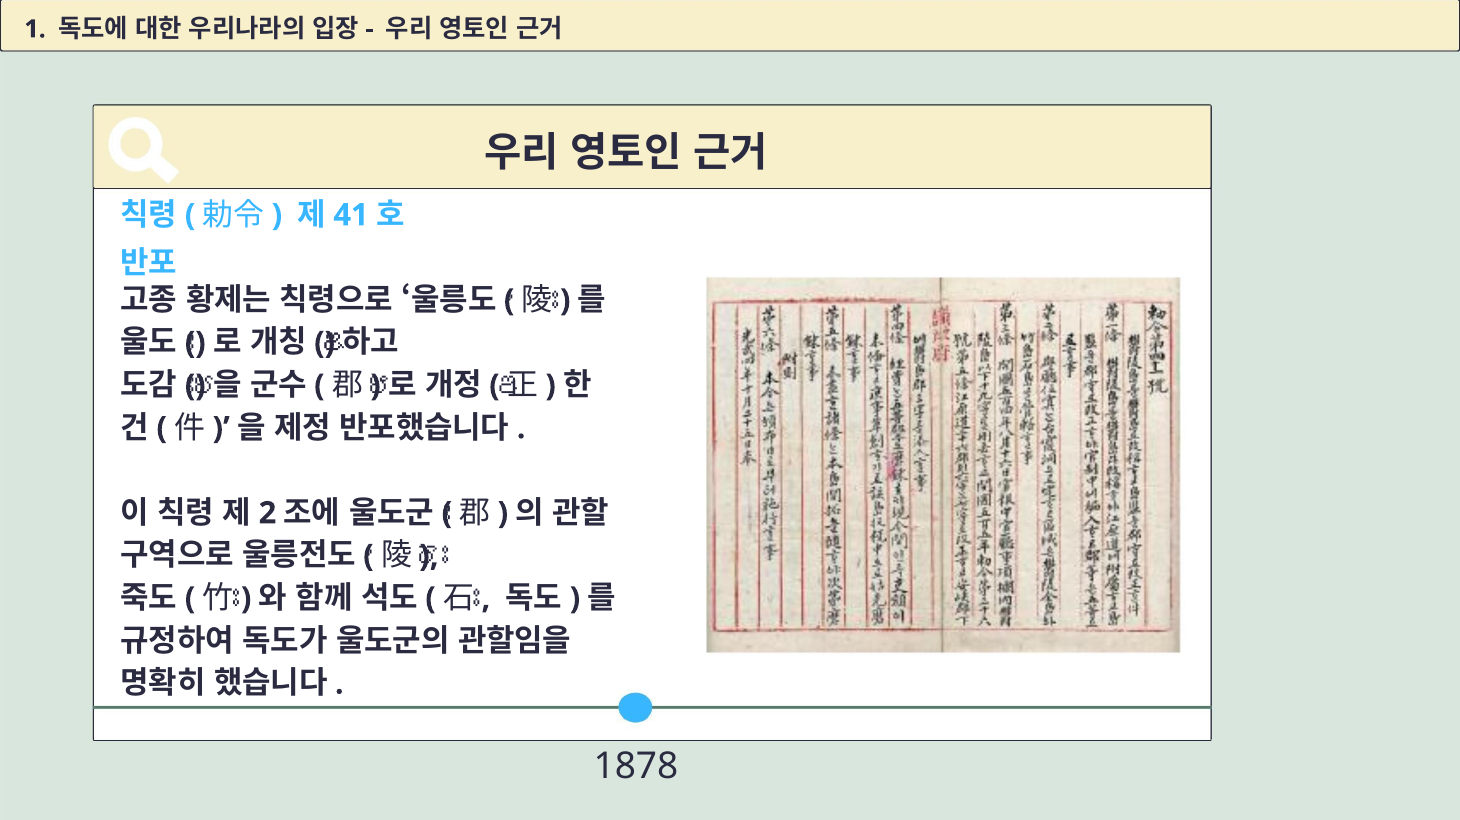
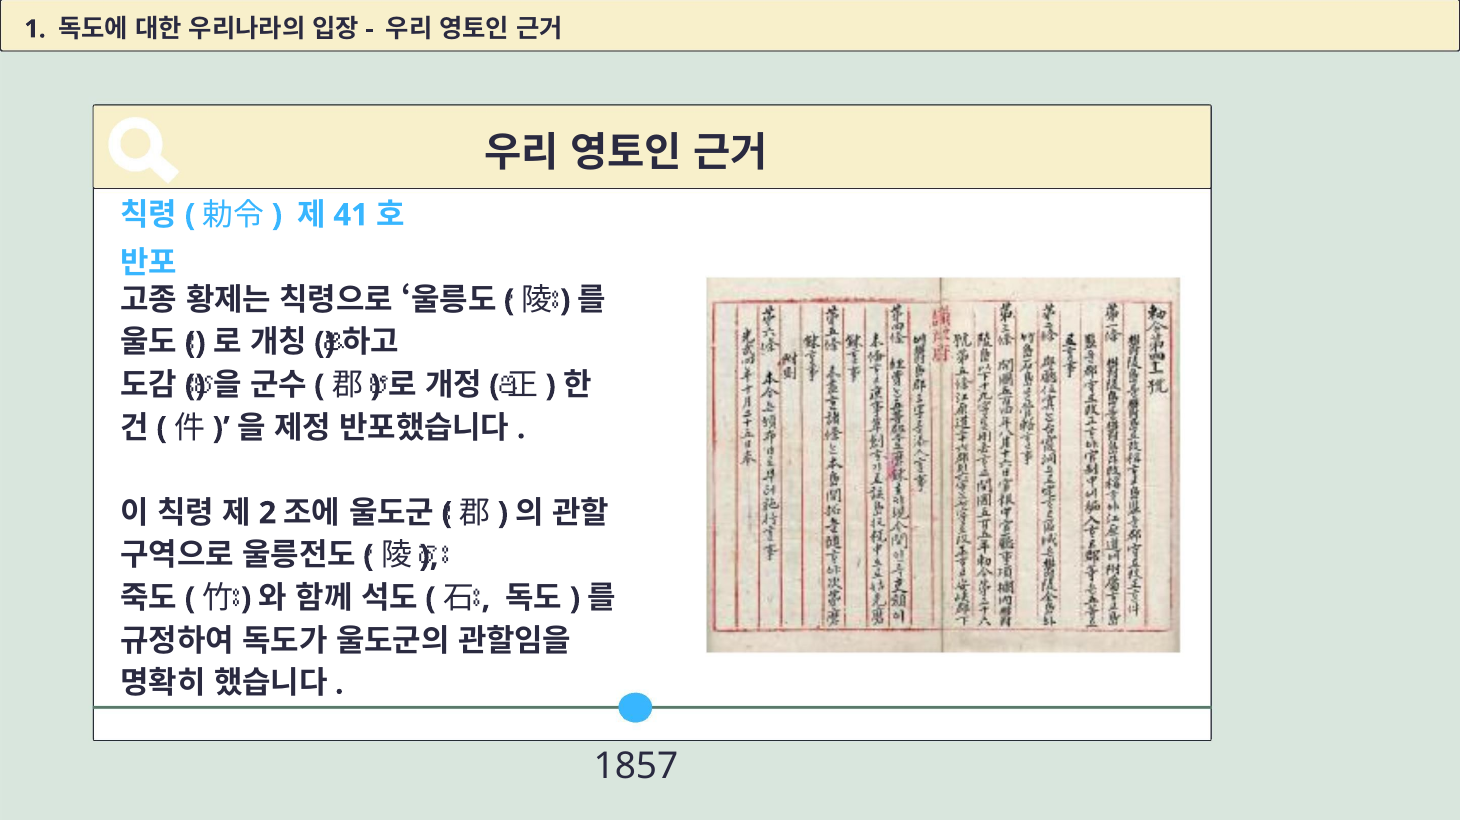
1878: 1878 -> 1857 (636, 766)
